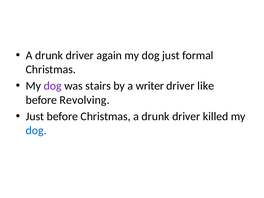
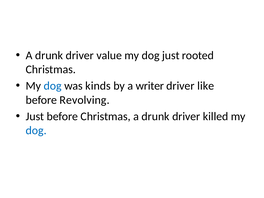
again: again -> value (109, 55)
formal: formal -> rooted (198, 55)
dog colour: purple -> blue (53, 86)
stairs: stairs -> kinds (98, 86)
